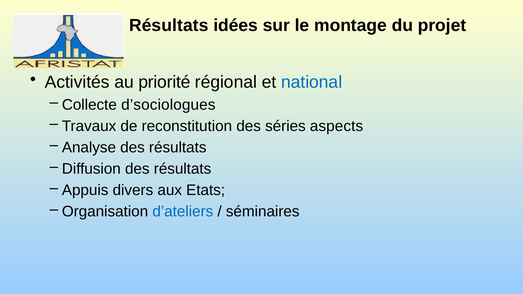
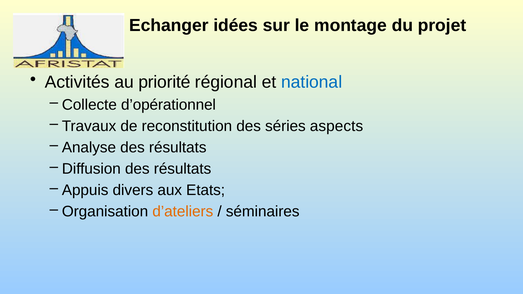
Résultats: Résultats -> Echanger (169, 25)
d’sociologues: d’sociologues -> d’opérationnel (168, 105)
d’ateliers colour: blue -> orange (183, 212)
